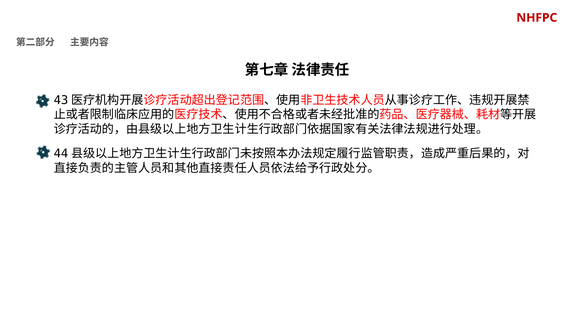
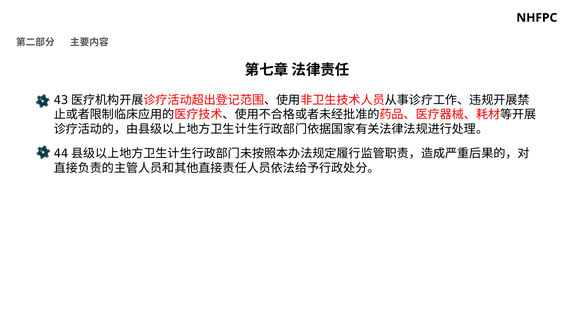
NHFPC colour: red -> black (537, 18)
